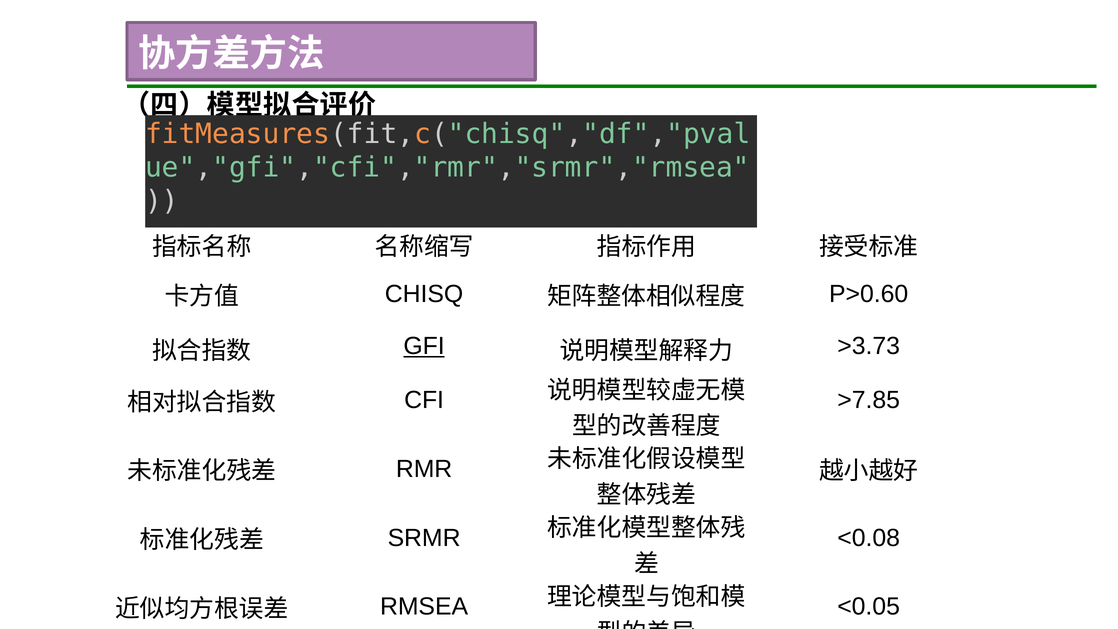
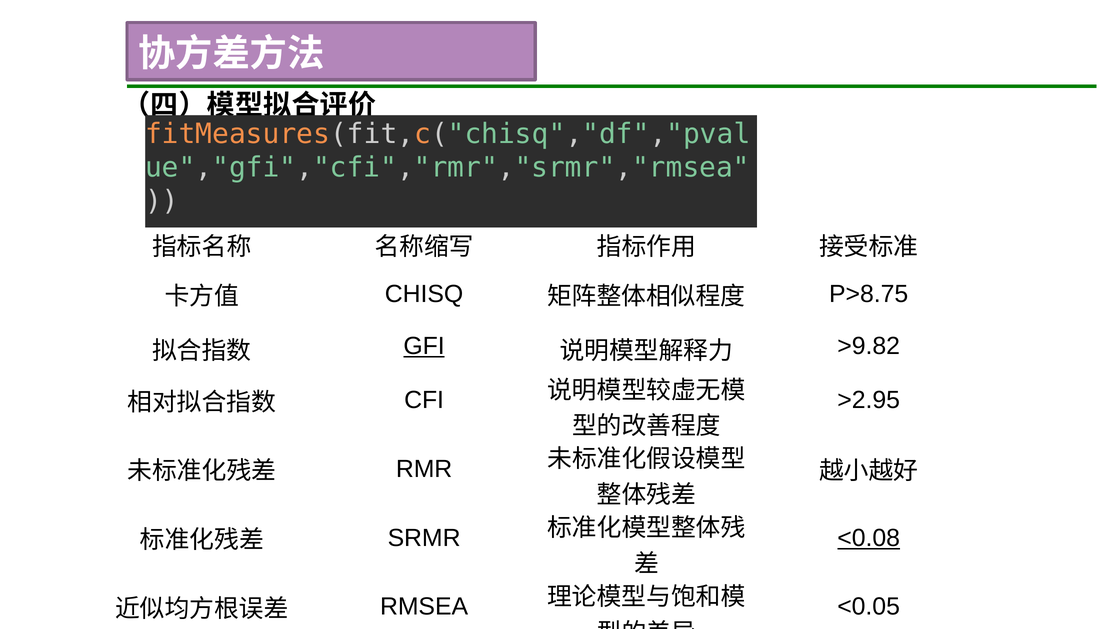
P>0.60: P>0.60 -> P>8.75 (869, 294)
>3.73: >3.73 -> >9.82 (869, 346)
>7.85: >7.85 -> >2.95 (869, 400)
<0.08 underline: none -> present (869, 538)
